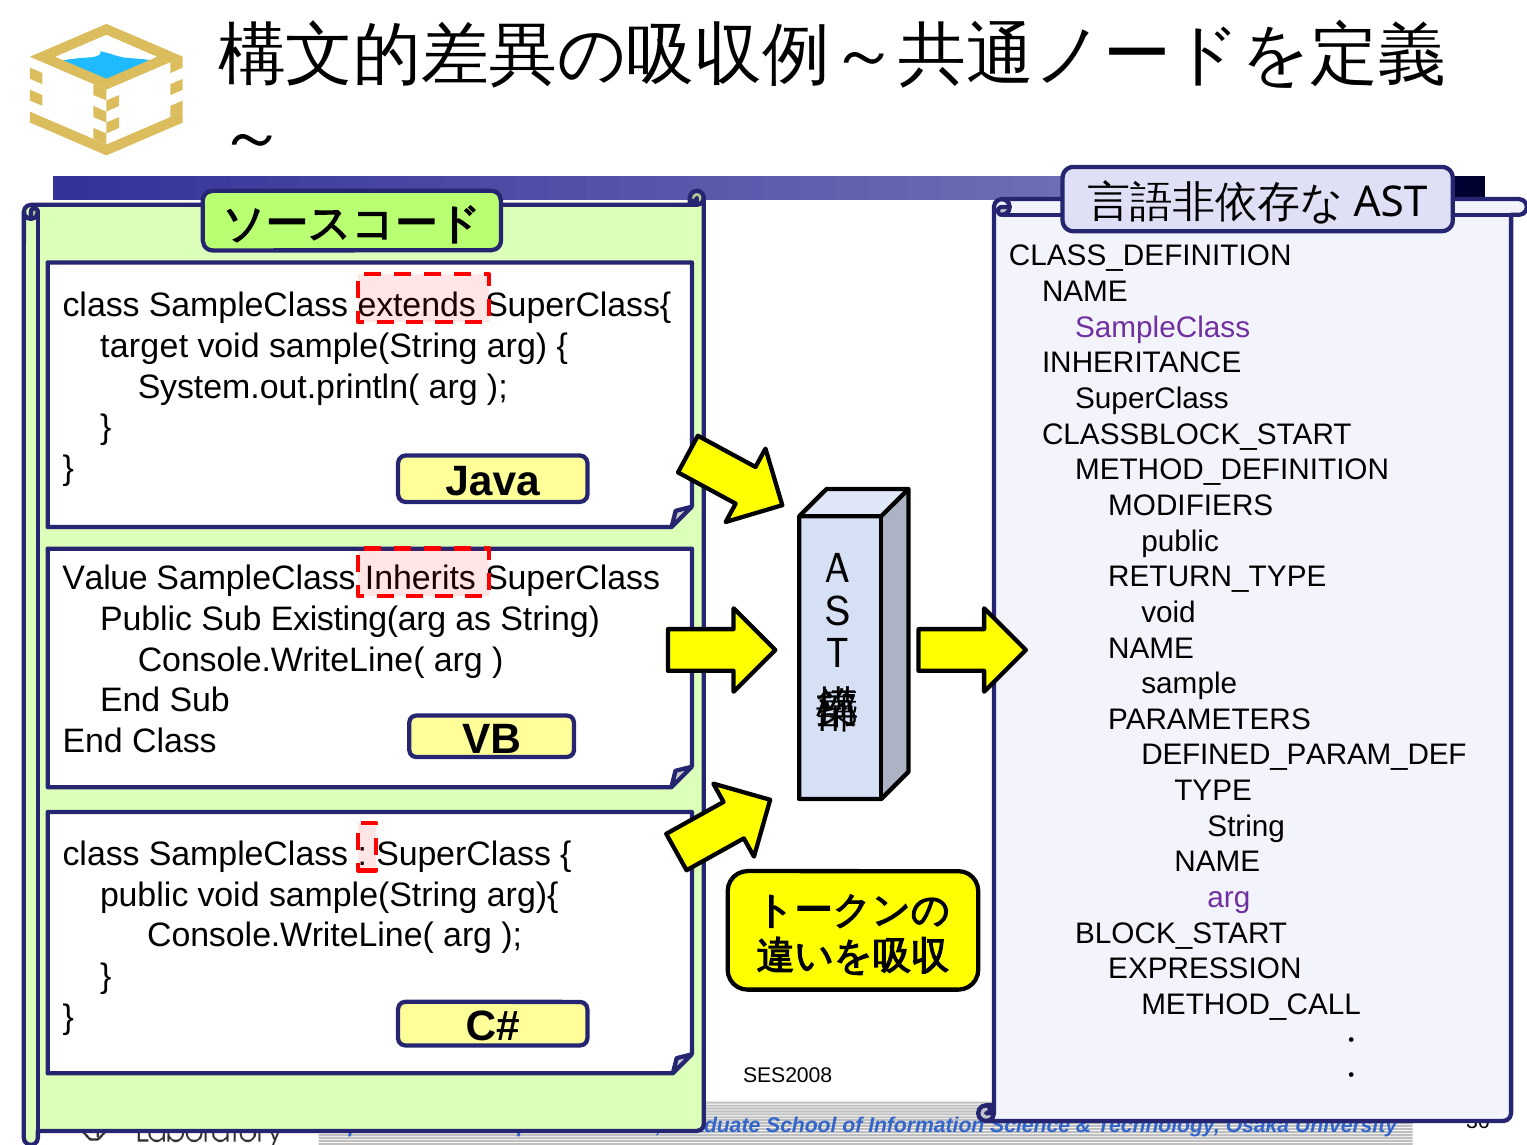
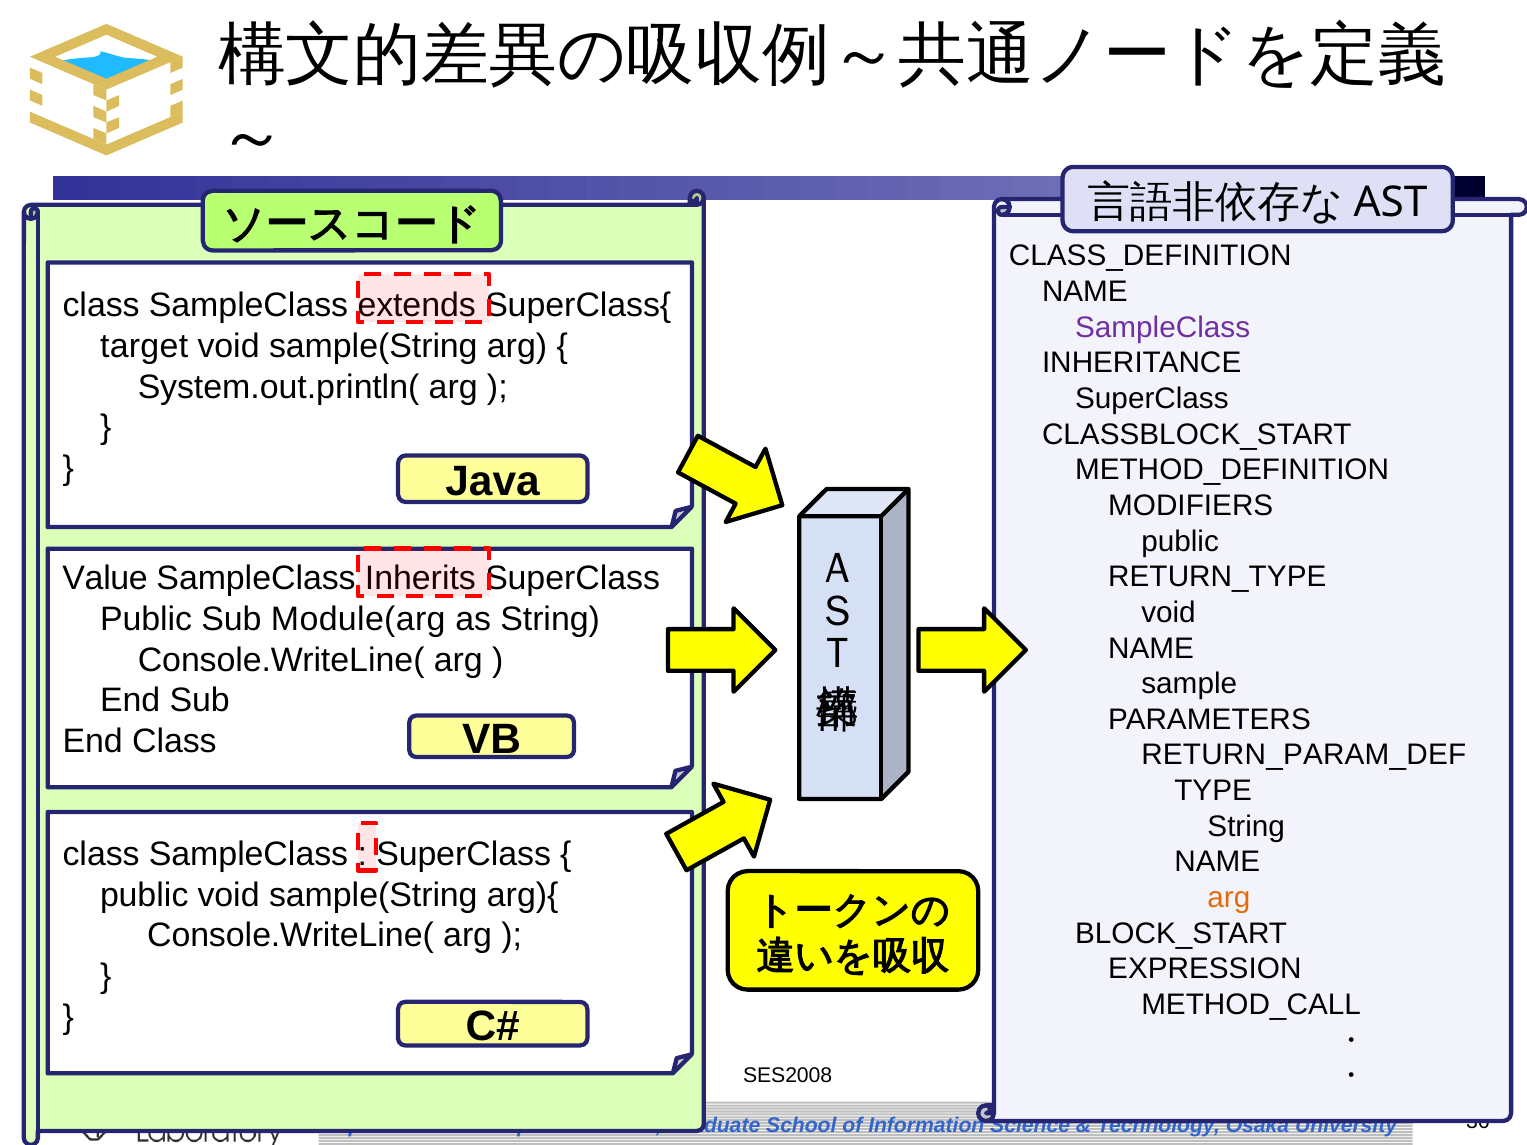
Existing(arg: Existing(arg -> Module(arg (358, 619)
DEFINED_PARAM_DEF: DEFINED_PARAM_DEF -> RETURN_PARAM_DEF (1304, 755)
arg colour: purple -> orange (1229, 898)
